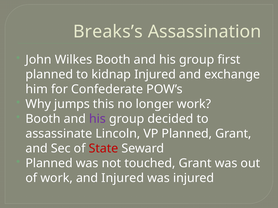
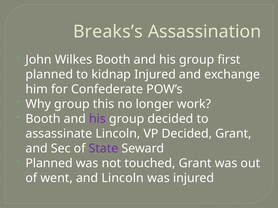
Why jumps: jumps -> group (72, 104)
VP Planned: Planned -> Decided (187, 134)
State colour: red -> purple (104, 149)
of work: work -> went (57, 178)
and Injured: Injured -> Lincoln (123, 178)
